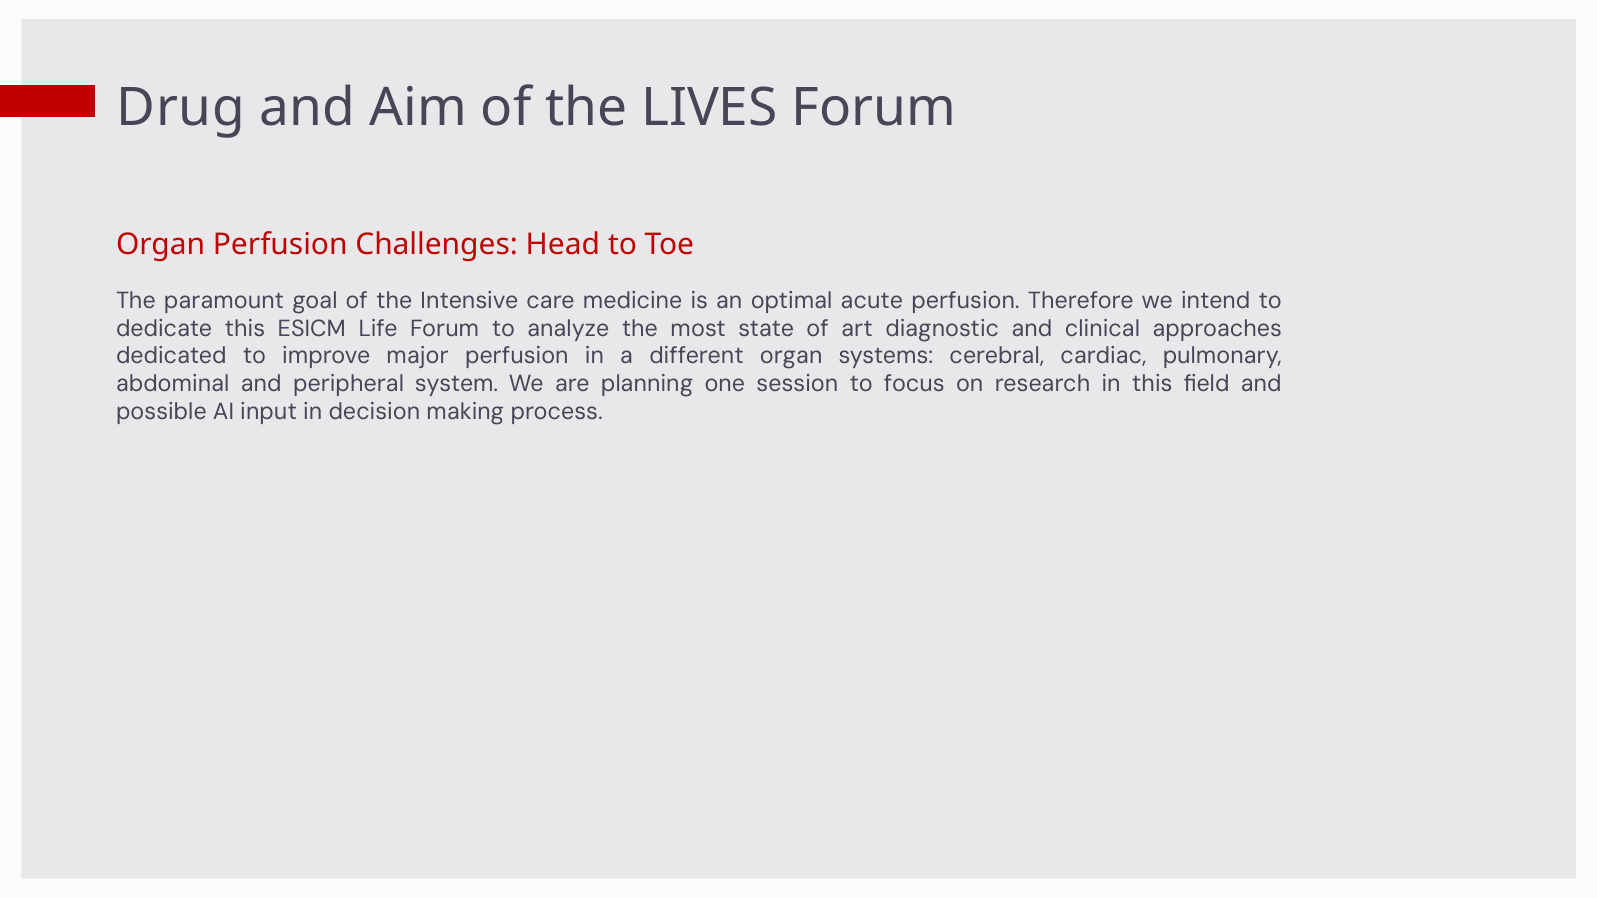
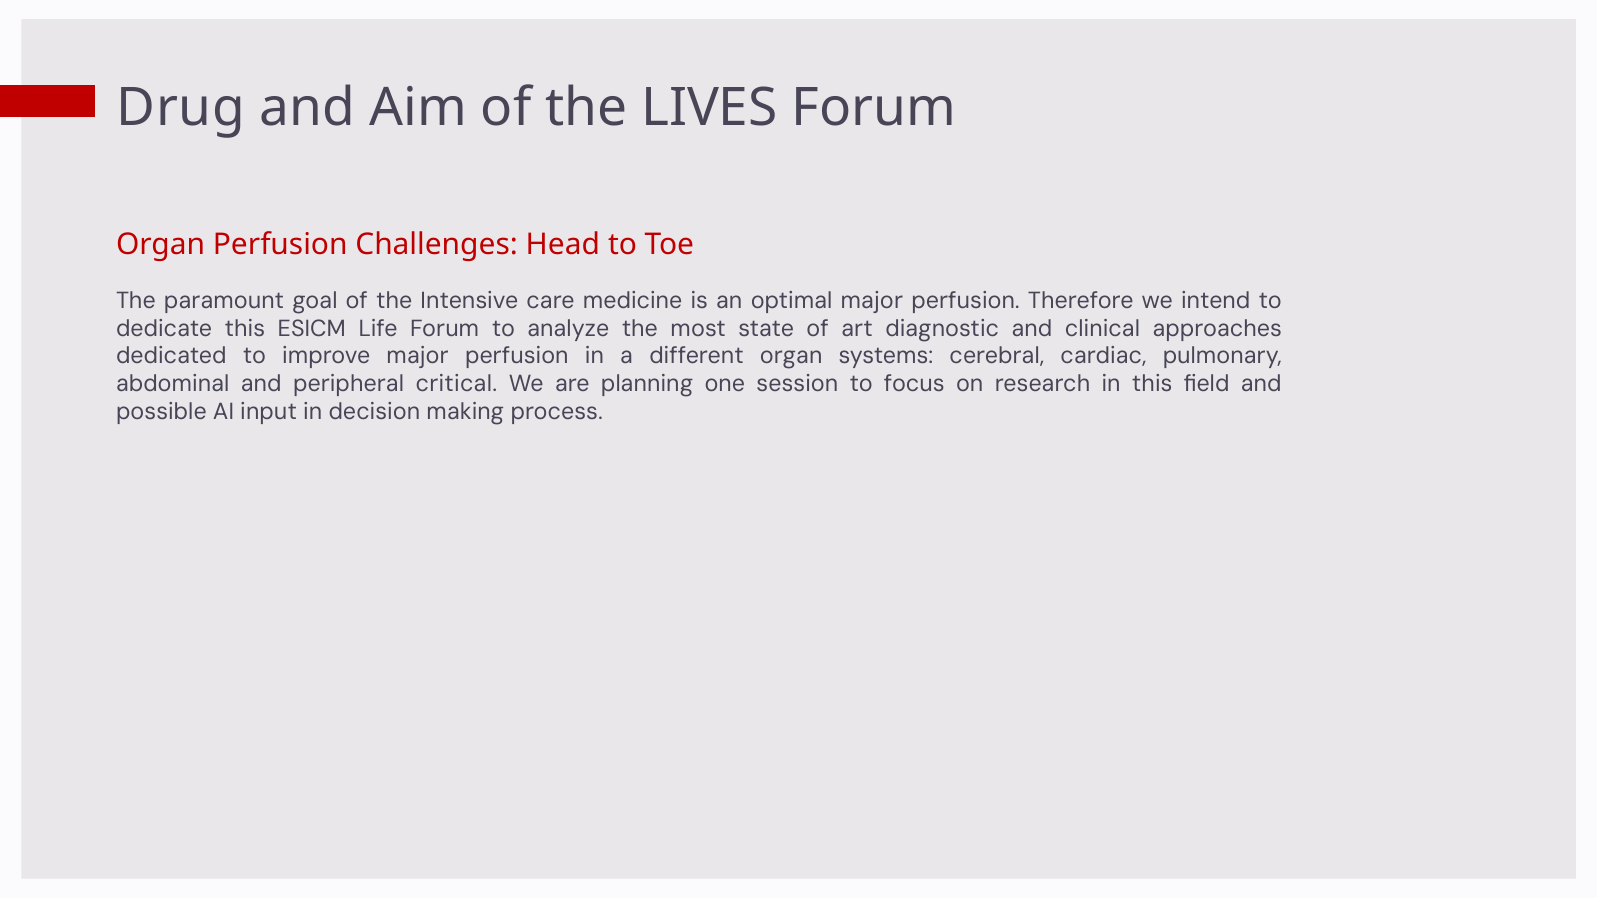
optimal acute: acute -> major (872, 300)
system: system -> critical (456, 384)
